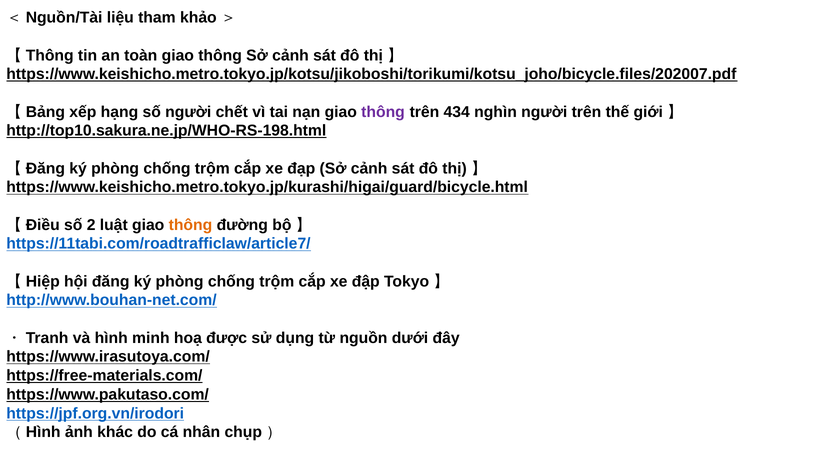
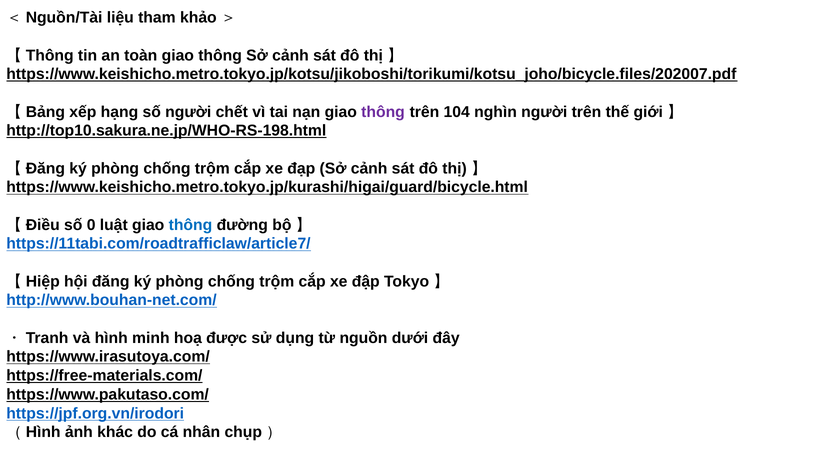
434: 434 -> 104 (457, 112)
2: 2 -> 0 (91, 225)
thông colour: orange -> blue (190, 225)
